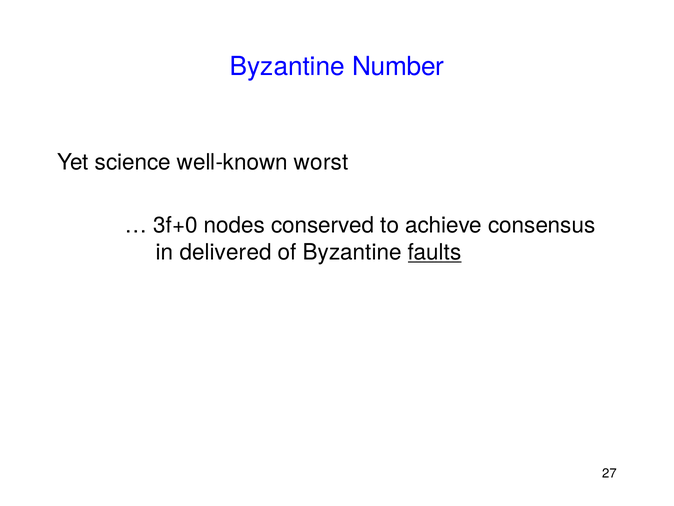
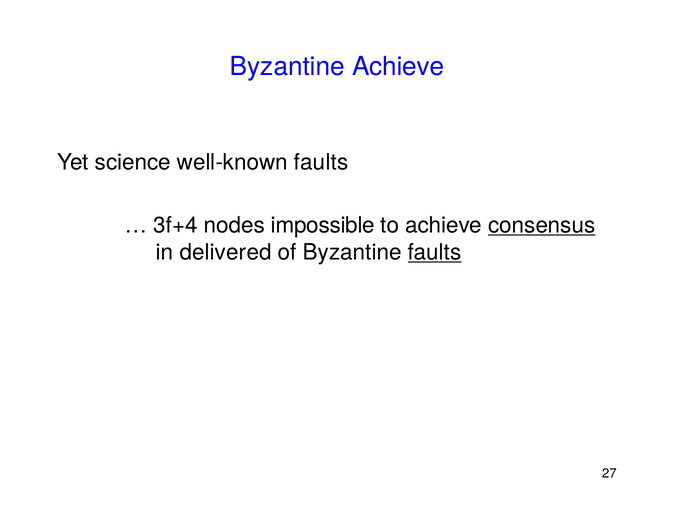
Byzantine Number: Number -> Achieve (398, 66)
well-known worst: worst -> faults (321, 162)
3f+0: 3f+0 -> 3f+4 (175, 225)
conserved: conserved -> impossible (323, 225)
consensus underline: none -> present (542, 225)
